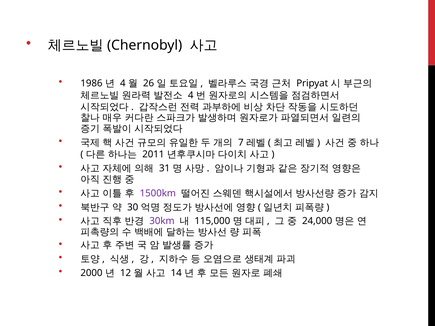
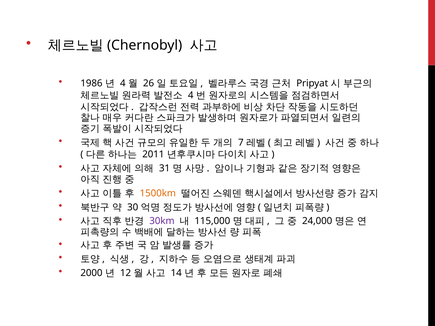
1500km colour: purple -> orange (158, 193)
